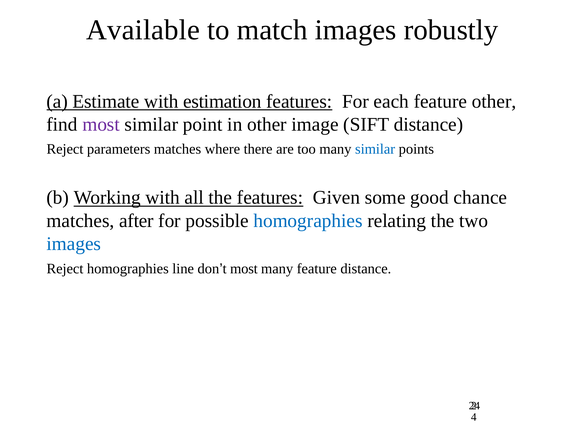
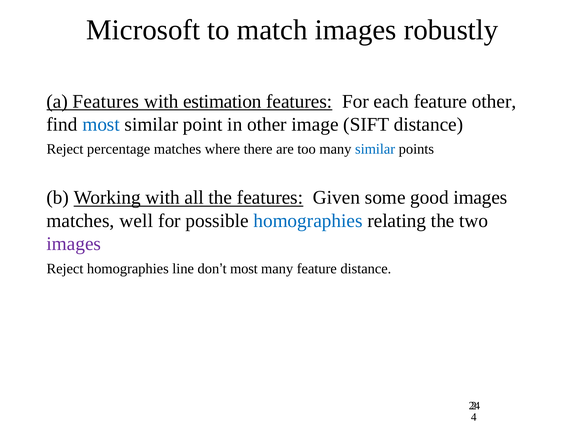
Available: Available -> Microsoft (143, 30)
a Estimate: Estimate -> Features (106, 101)
most colour: purple -> blue (101, 124)
parameters: parameters -> percentage (119, 149)
good chance: chance -> images (480, 197)
after: after -> well (136, 221)
images colour: blue -> purple (74, 244)
